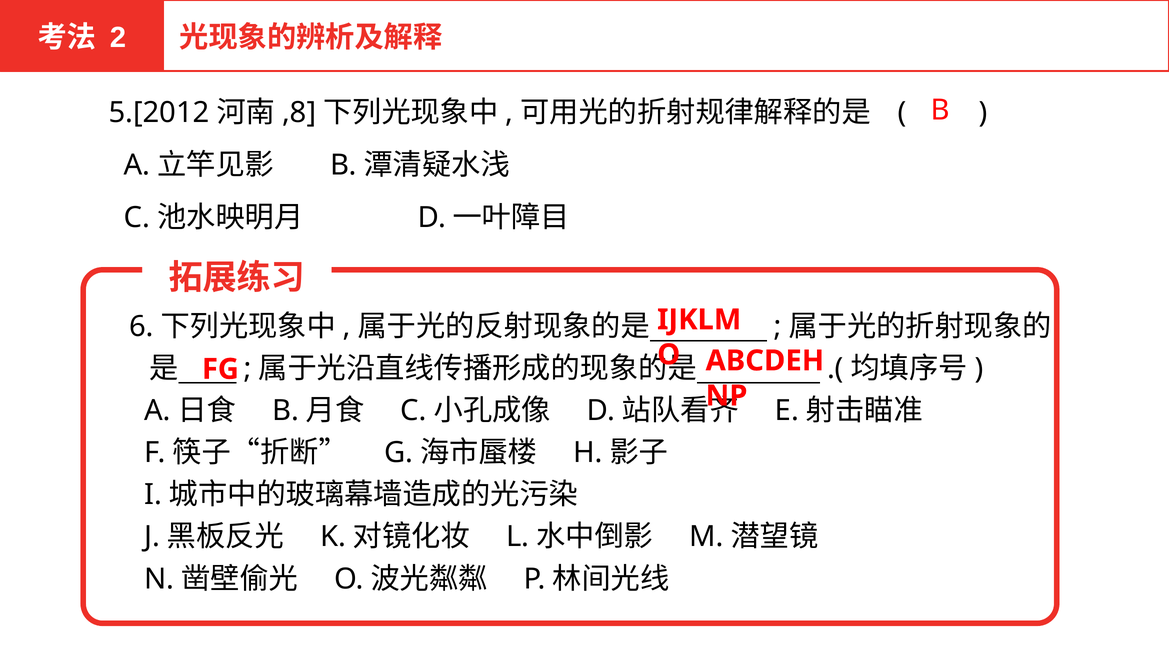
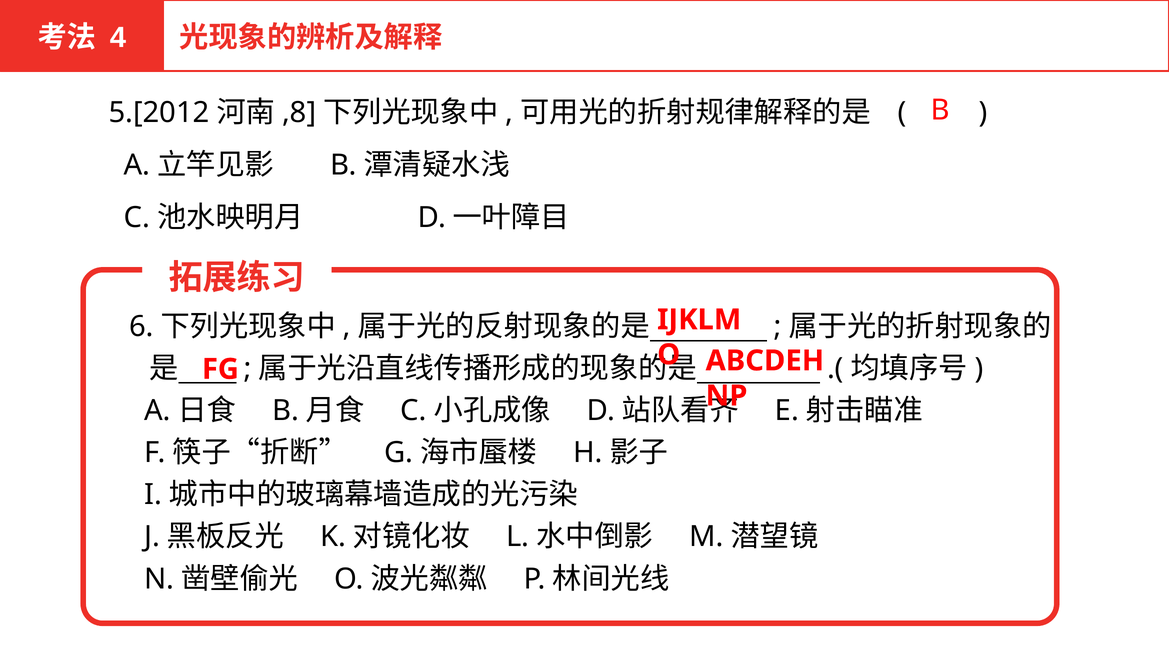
2: 2 -> 4 (118, 38)
